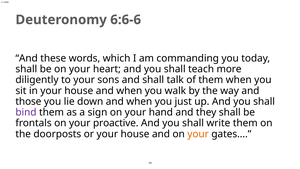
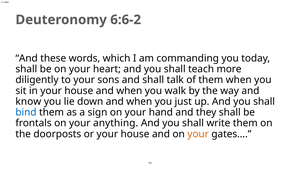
6:6-6: 6:6-6 -> 6:6-2 (126, 20)
those: those -> know (28, 101)
bind colour: purple -> blue (26, 112)
proactive: proactive -> anything (116, 123)
